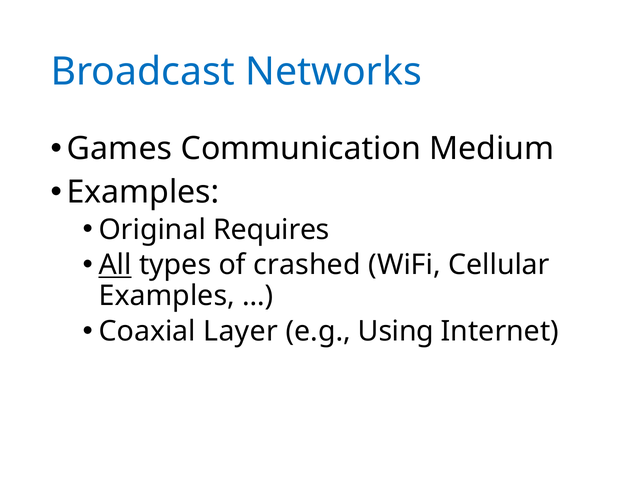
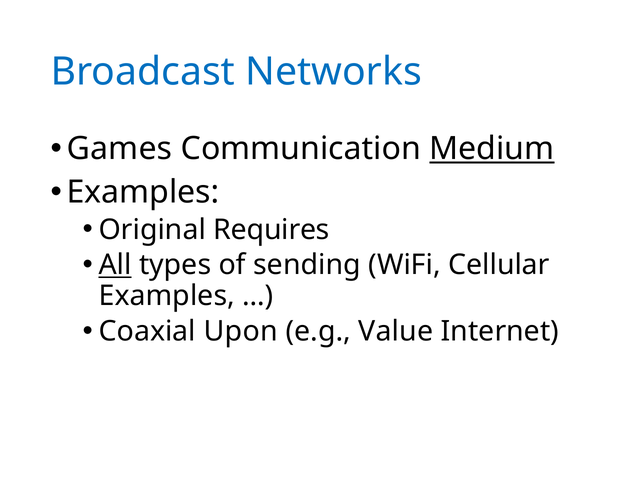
Medium underline: none -> present (492, 149)
crashed: crashed -> sending (307, 265)
Layer: Layer -> Upon (241, 331)
Using: Using -> Value (396, 331)
